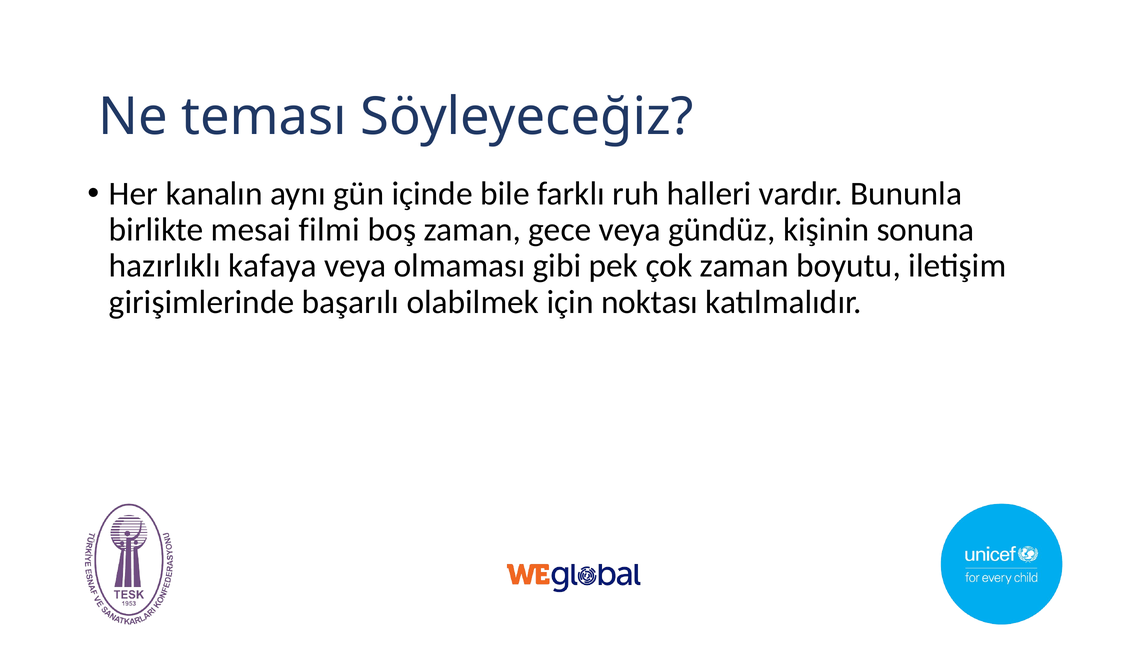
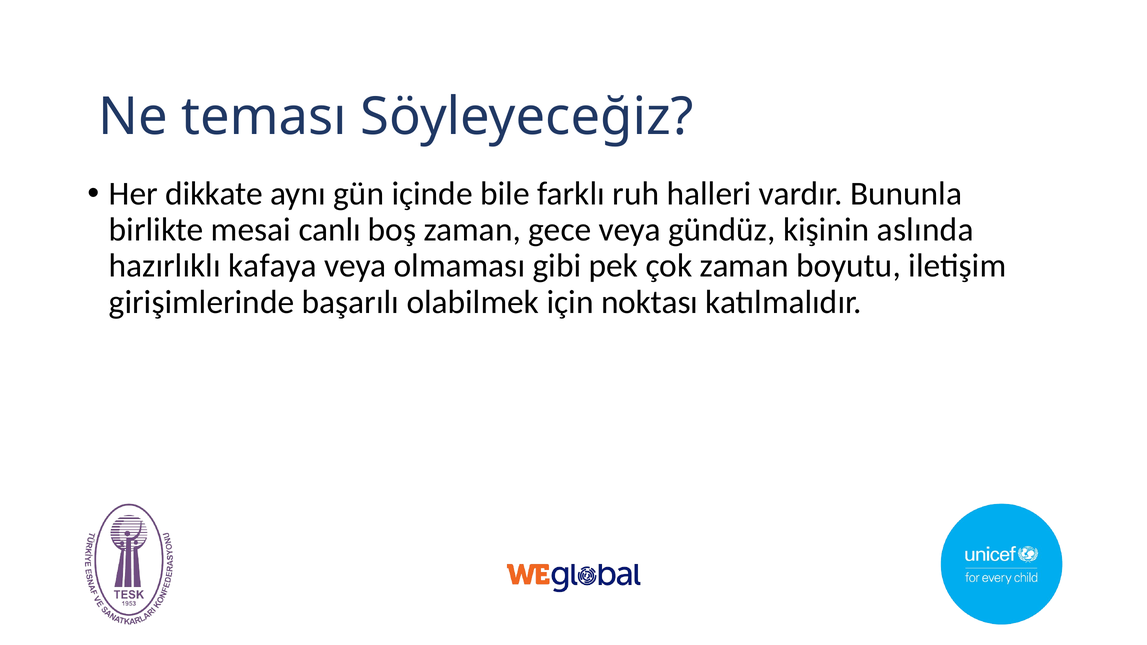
kanalın: kanalın -> dikkate (214, 194)
filmi: filmi -> canlı (330, 230)
sonuna: sonuna -> aslında (925, 230)
